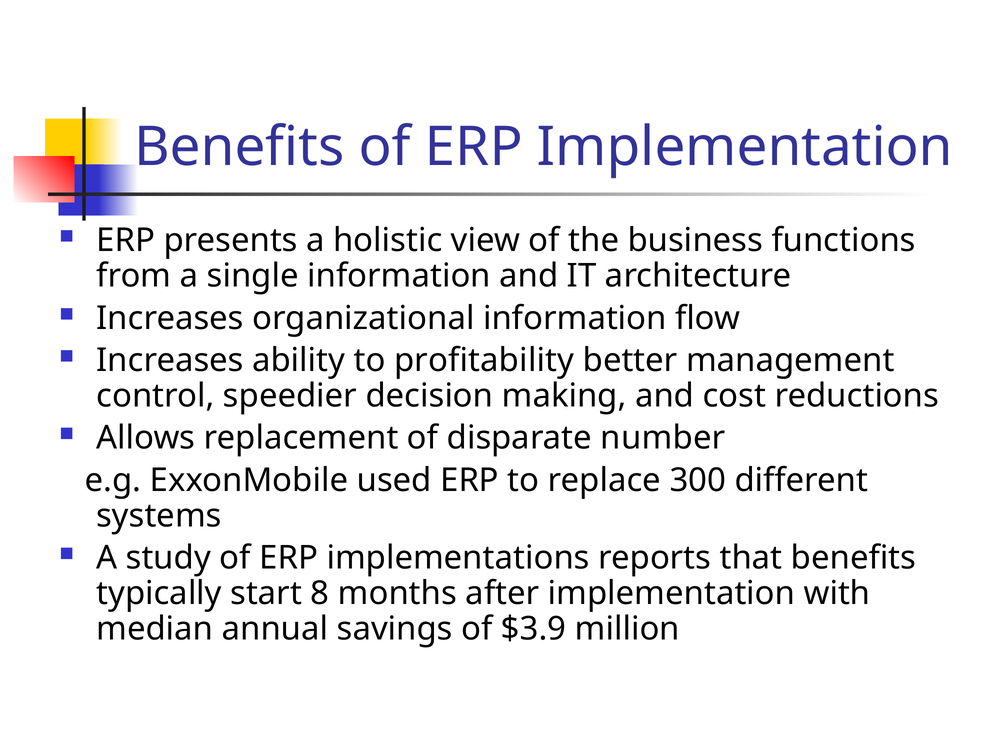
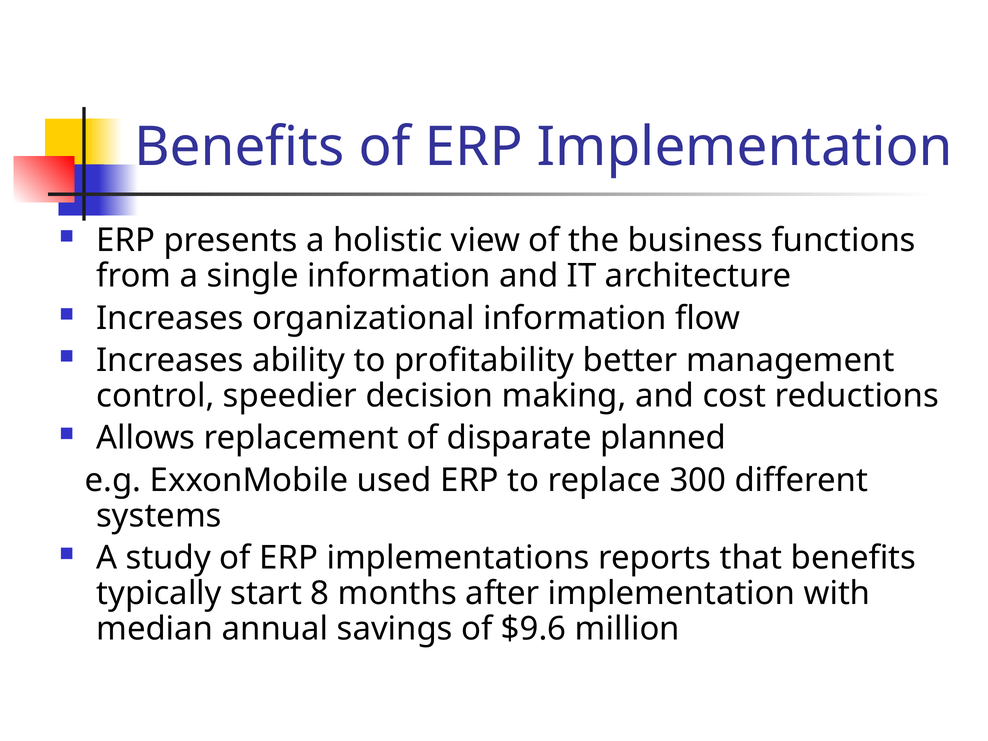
number: number -> planned (663, 438)
$3.9: $3.9 -> $9.6 (534, 629)
